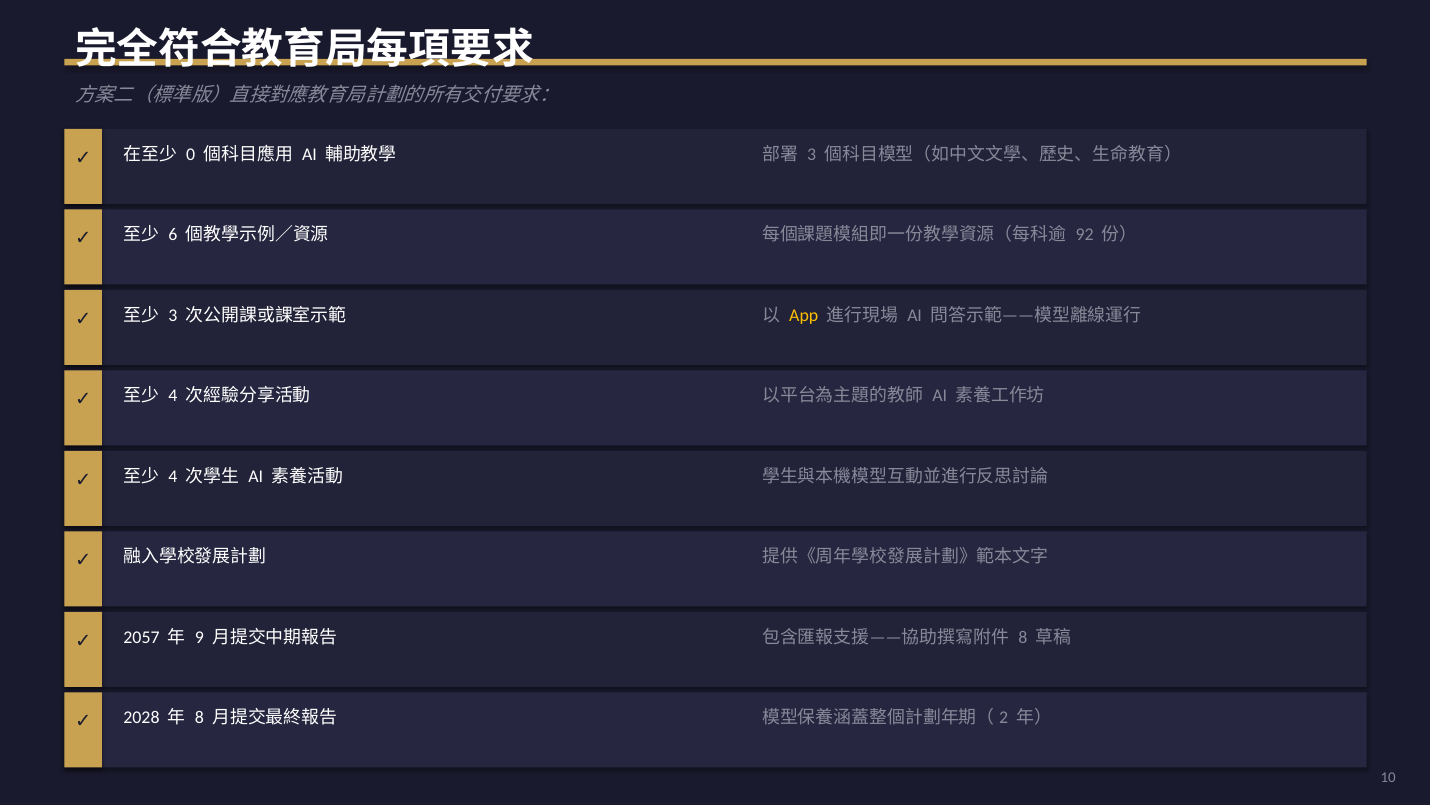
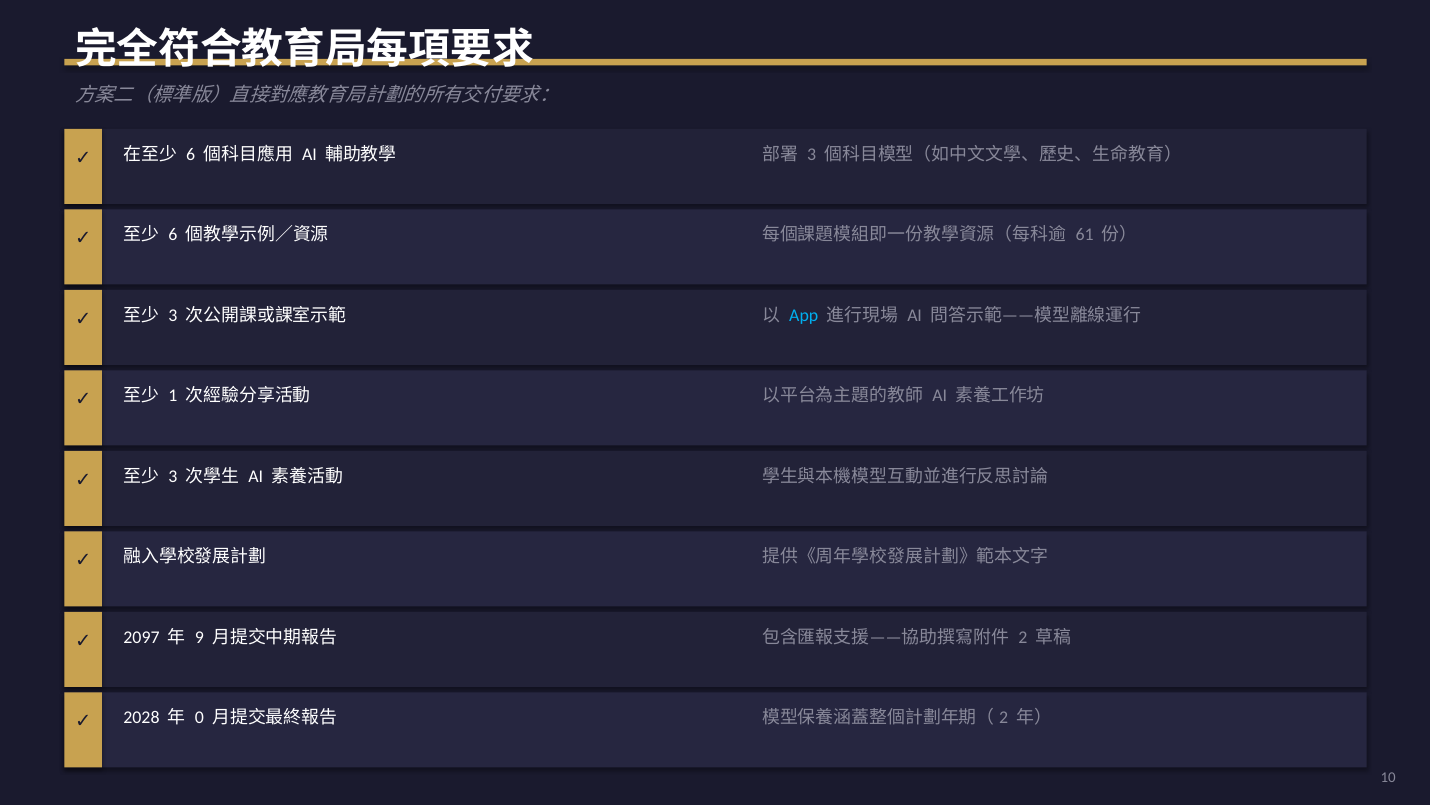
0: 0 -> 6 (191, 155)
92: 92 -> 61 (1085, 235)
App colour: yellow -> light blue (804, 316)
4: 4 -> 1 (173, 396)
4: 4 -> 3 (173, 477)
2057: 2057 -> 2097 (142, 638)
8: 8 -> 2 (1023, 638)
8: 8 -> 0 (200, 718)
